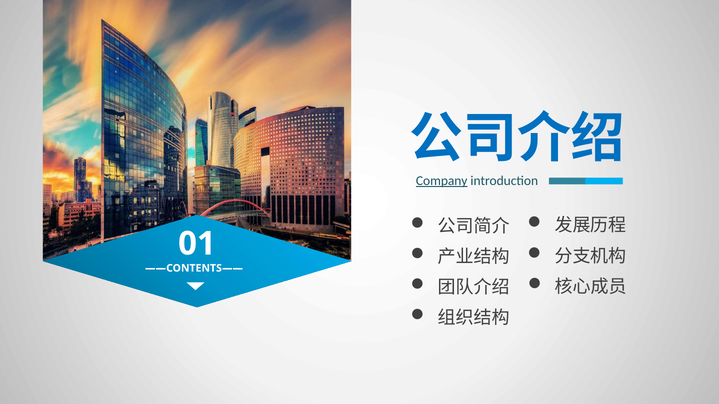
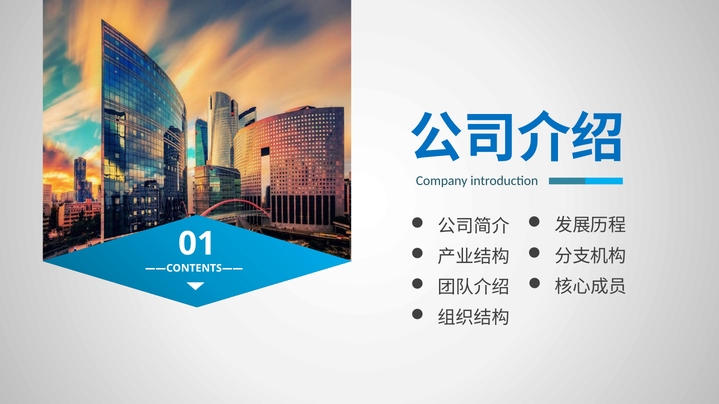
Company underline: present -> none (442, 181)
